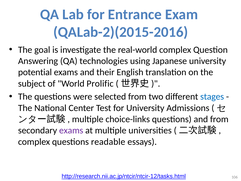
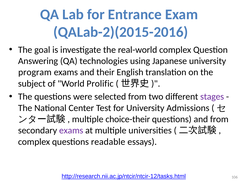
potential: potential -> program (35, 72)
stages colour: blue -> purple (212, 97)
choice-links: choice-links -> choice-their (128, 119)
